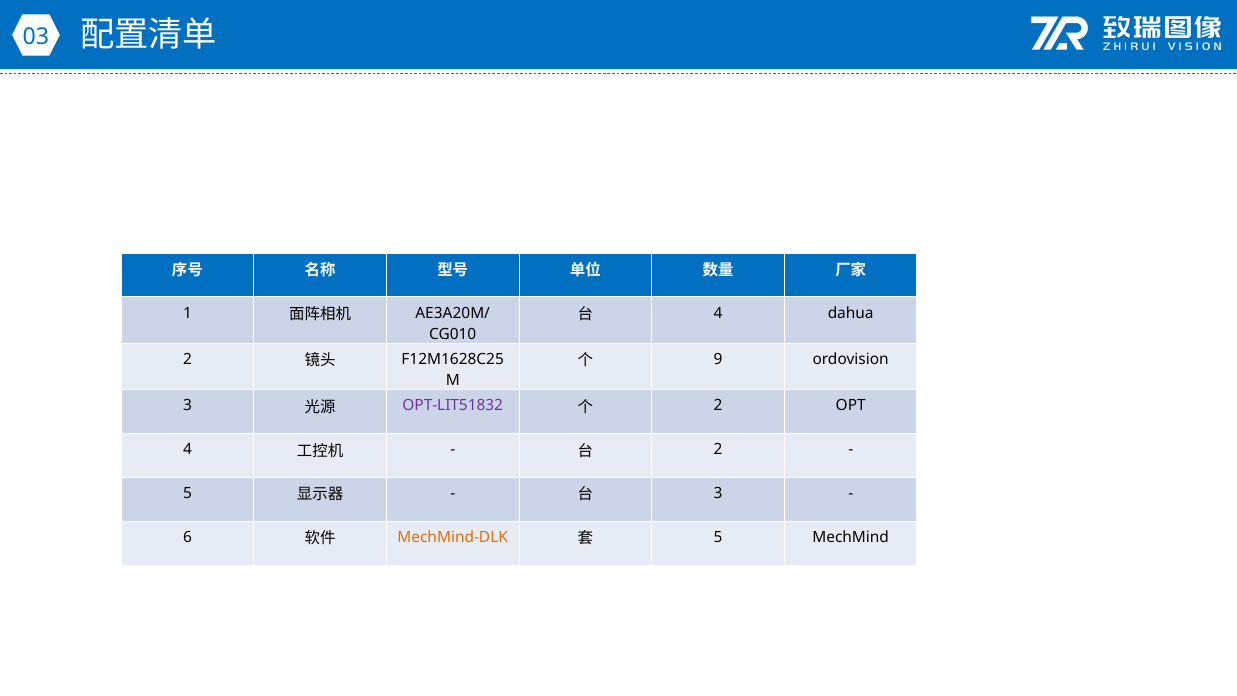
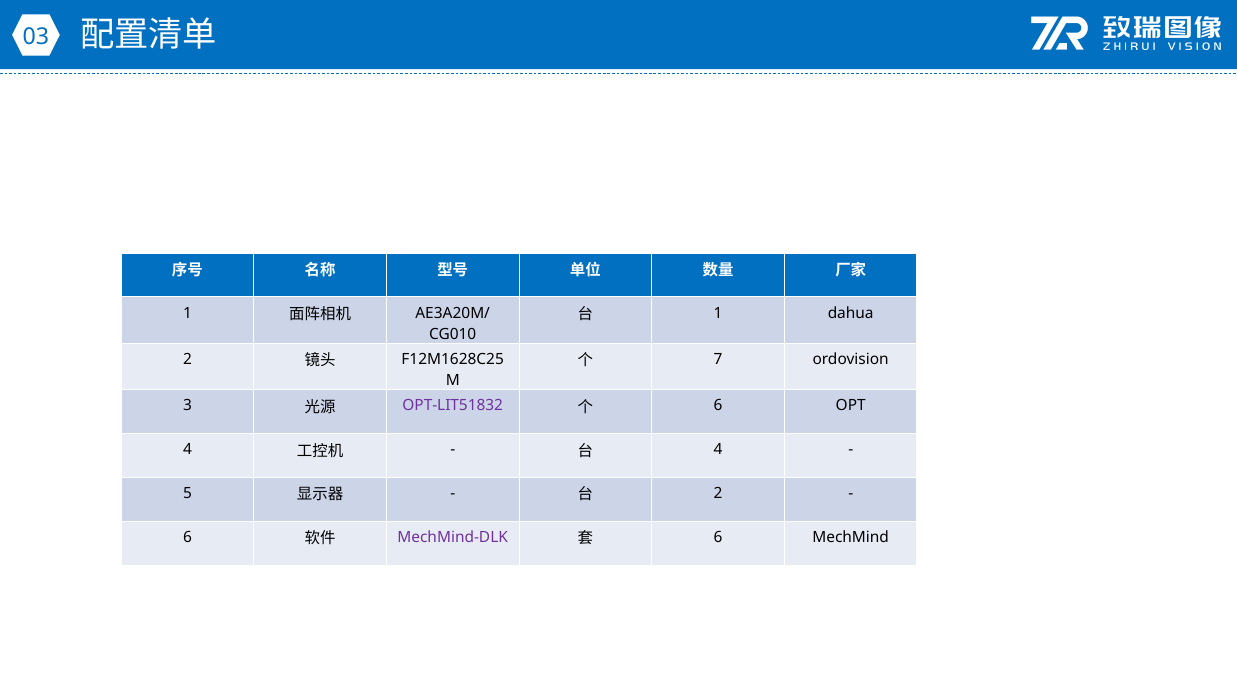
4: 4 -> 1 (718, 313)
9: 9 -> 7 (718, 359)
2: 2 -> 6 (718, 406)
2: 2 -> 4 (718, 450)
3: 3 -> 2 (718, 493)
MechMind-DLK colour: orange -> purple (453, 537)
5: 5 -> 6 (718, 537)
